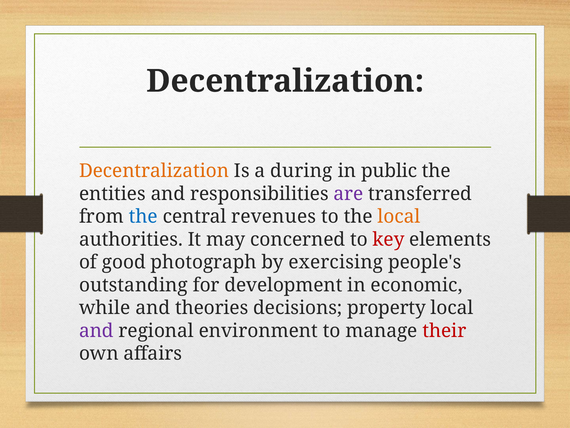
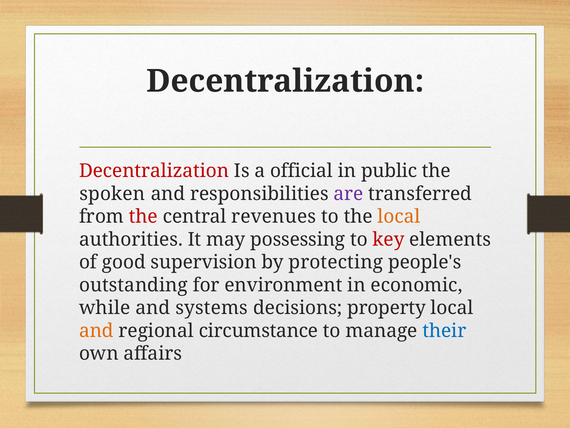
Decentralization colour: orange -> red (154, 171)
during: during -> official (301, 171)
entities: entities -> spoken (112, 194)
the colour: blue -> red (143, 216)
concerned: concerned -> possessing (298, 239)
photograph: photograph -> supervision (204, 262)
exercising: exercising -> protecting (336, 262)
development: development -> environment (283, 285)
theories: theories -> systems (212, 308)
and colour: purple -> orange (96, 330)
environment: environment -> circumstance (258, 330)
their colour: red -> blue (444, 330)
